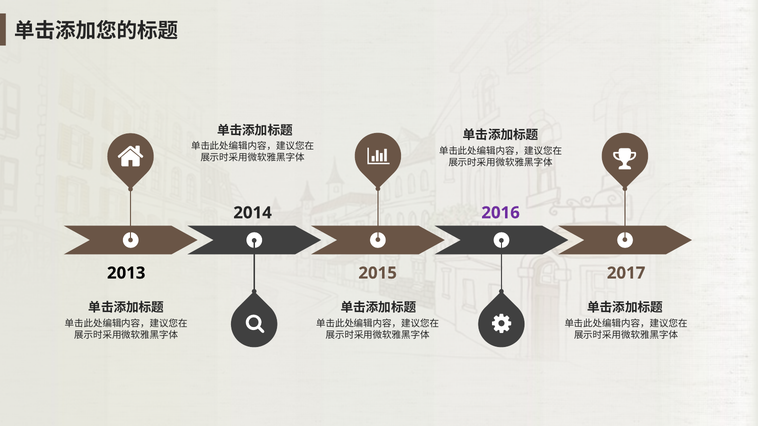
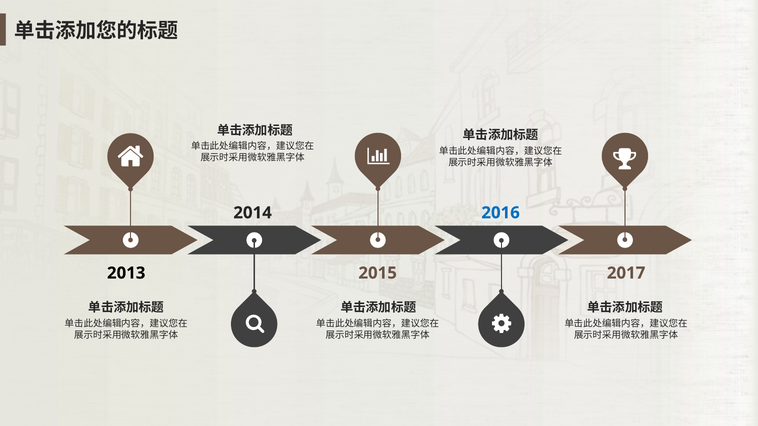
2016 colour: purple -> blue (501, 213)
